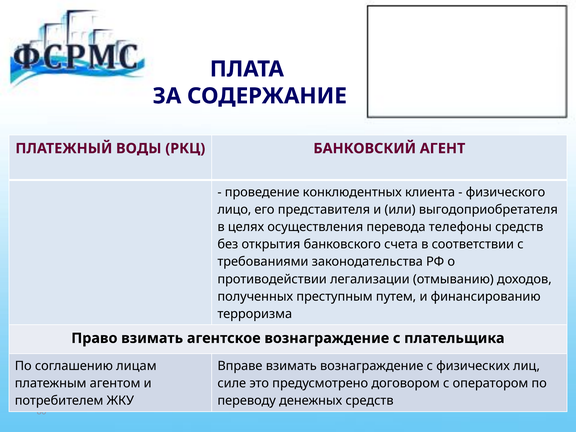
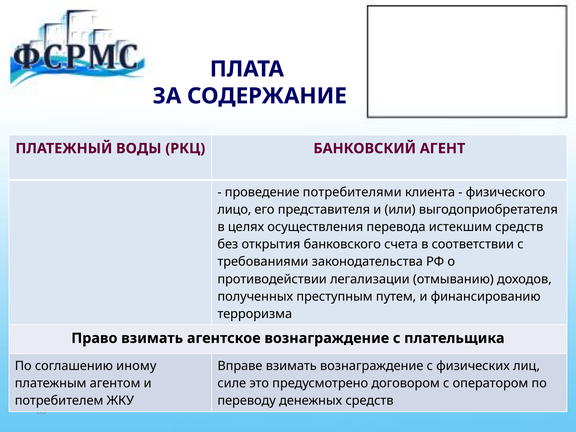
конклюдентных: конклюдентных -> потребителями (352, 192)
телефоны: телефоны -> истекшим (460, 227)
лицам: лицам -> иному (136, 366)
